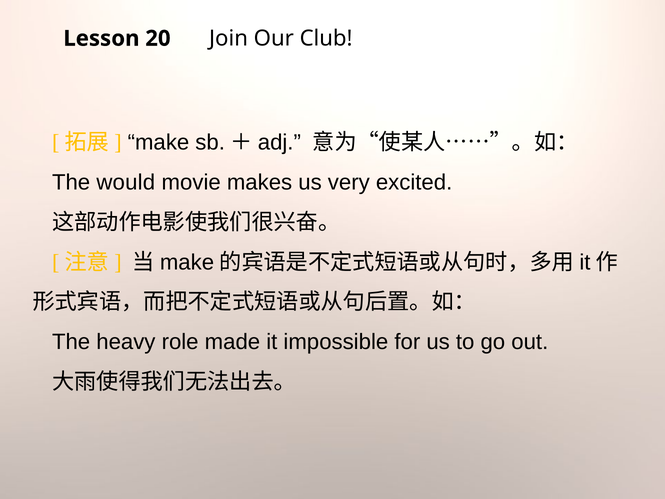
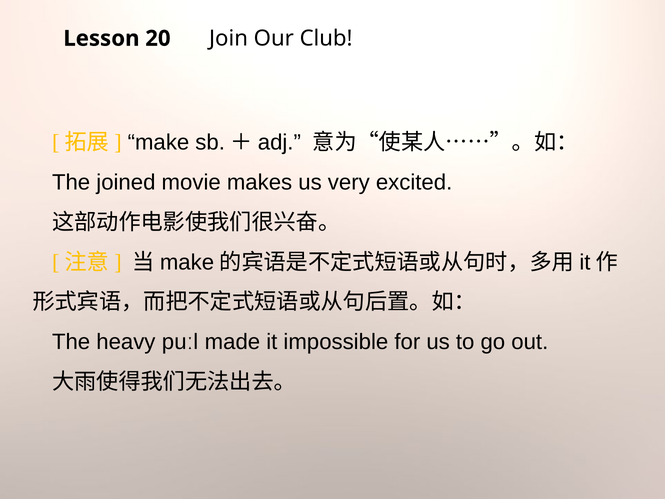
would: would -> joined (126, 182)
role: role -> puːl (180, 342)
